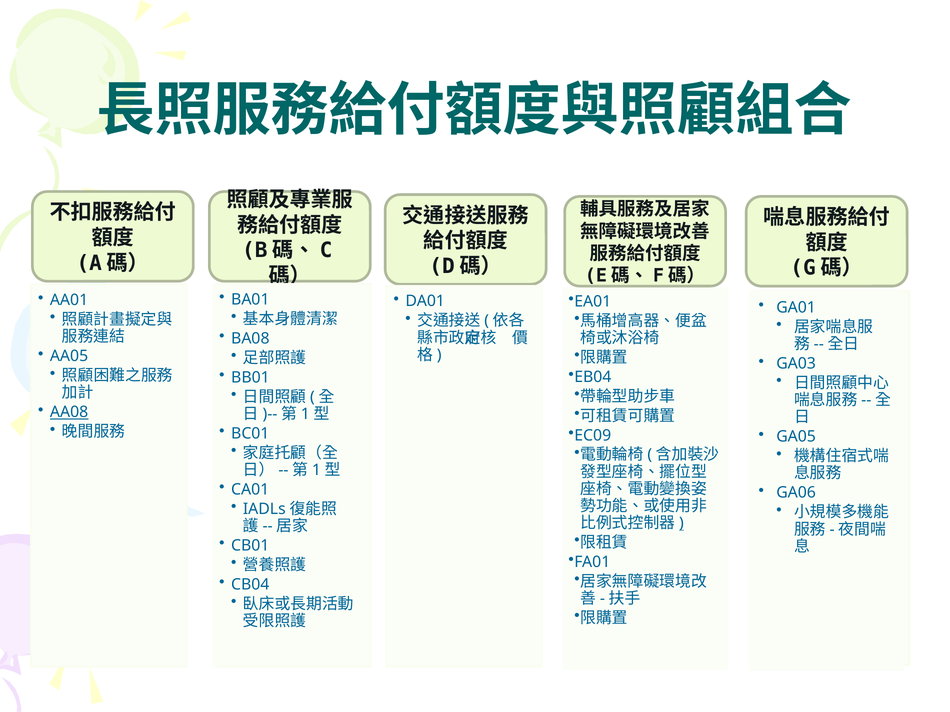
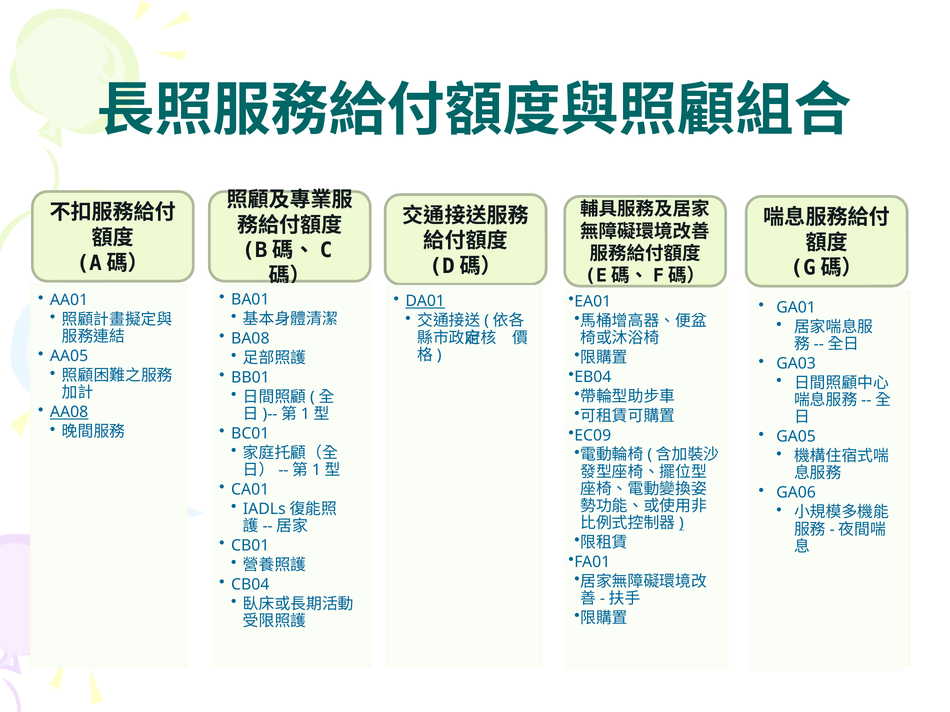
DA01 underline: none -> present (425, 301)
